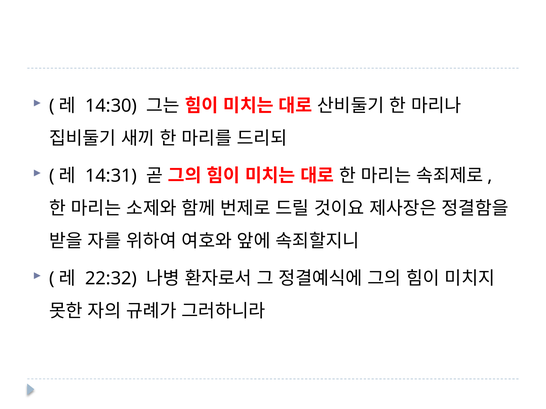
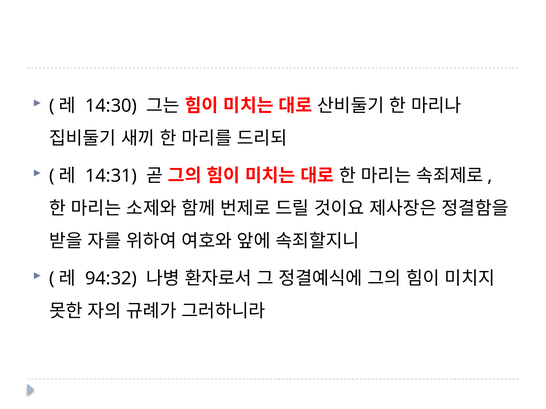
22:32: 22:32 -> 94:32 (111, 279)
